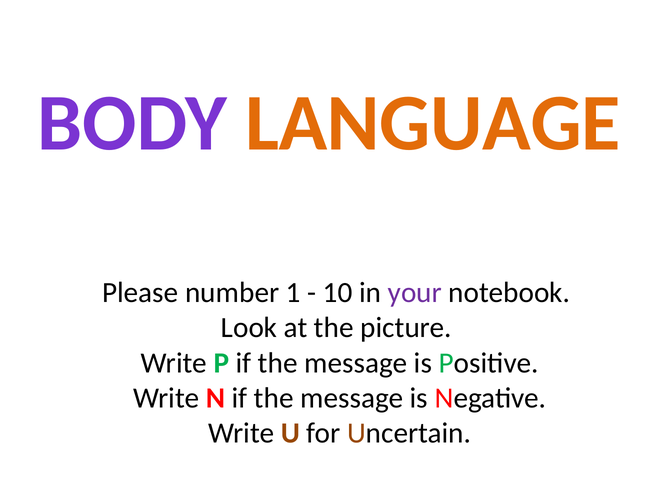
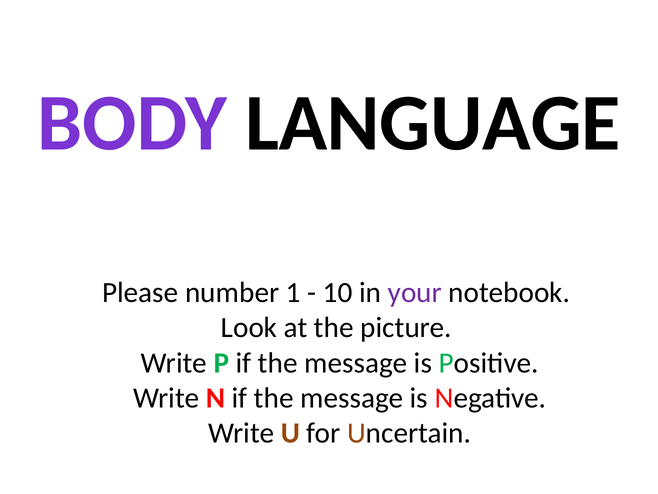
LANGUAGE colour: orange -> black (433, 123)
